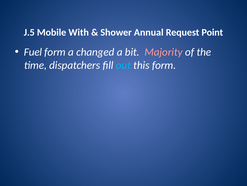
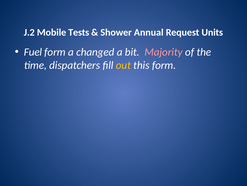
J.5: J.5 -> J.2 (29, 32)
With: With -> Tests (79, 32)
Point: Point -> Units (212, 32)
out colour: light blue -> yellow (123, 65)
